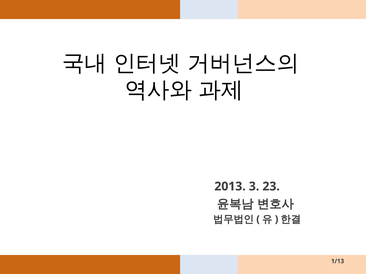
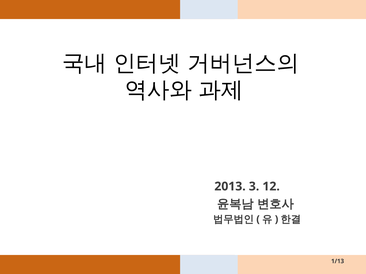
23: 23 -> 12 (271, 187)
